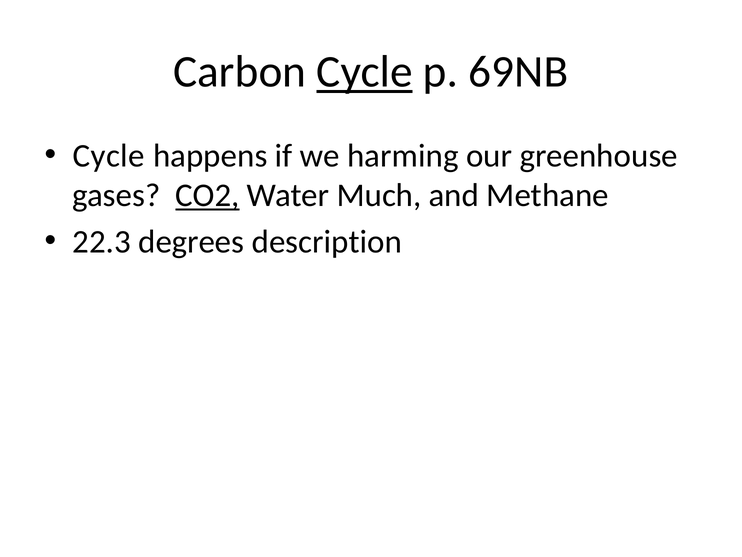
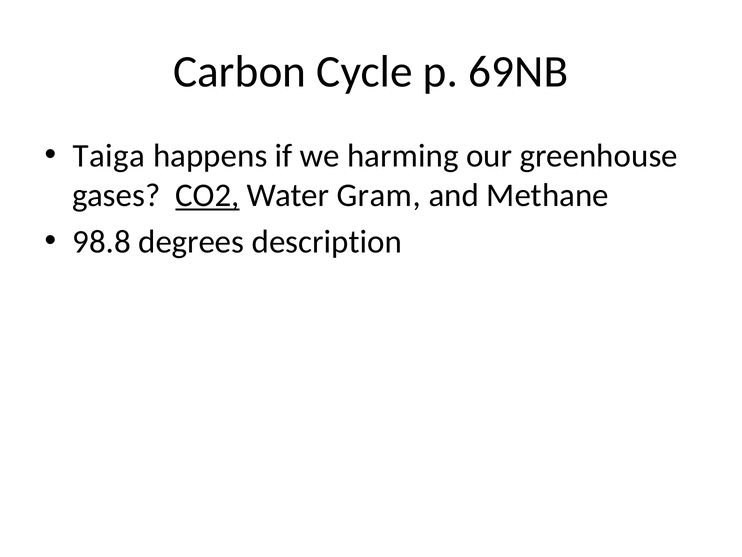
Cycle underline: present -> none (365, 72)
Cycle: Cycle -> Taiga (109, 156)
Much: Much -> Gram (379, 195)
22.3: 22.3 -> 98.8 (102, 241)
